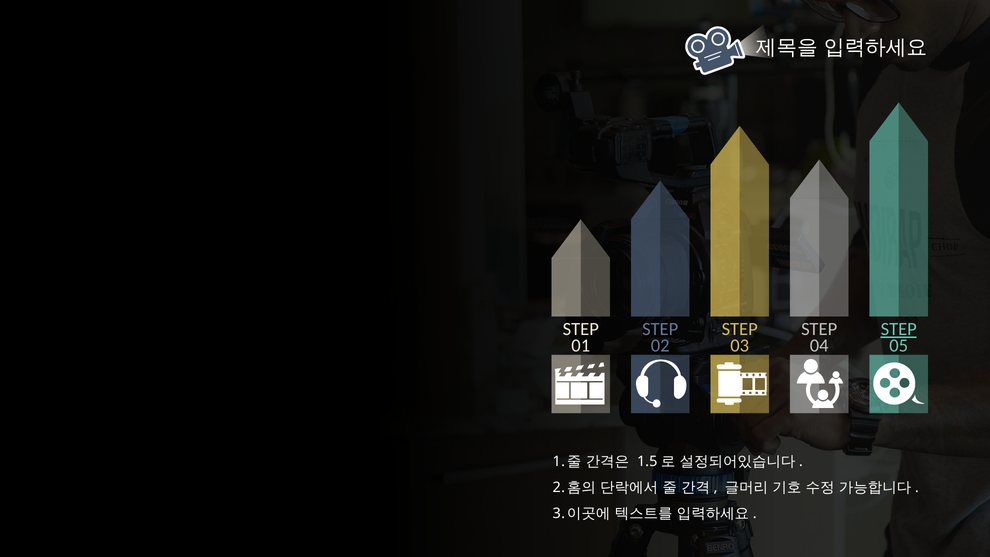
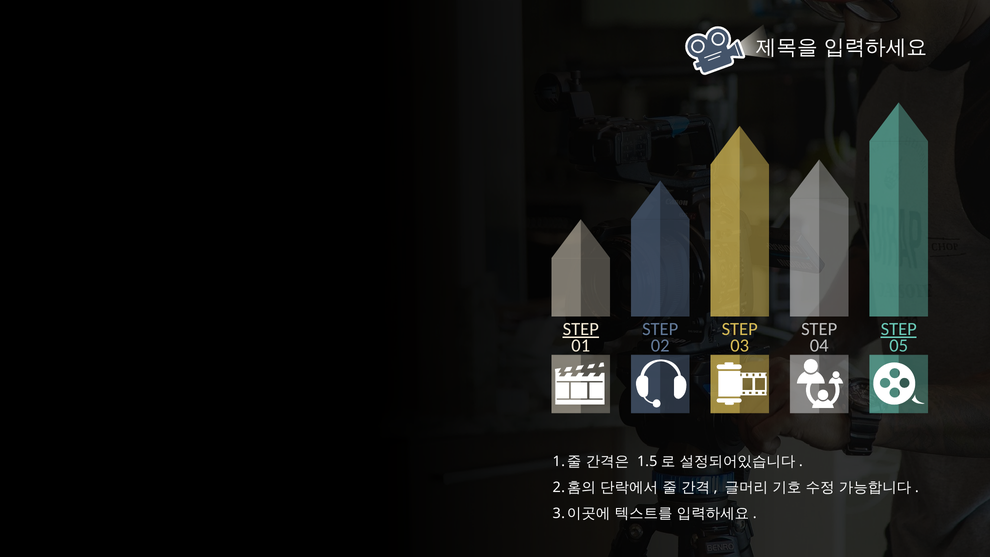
STEP underline: none -> present (581, 329)
